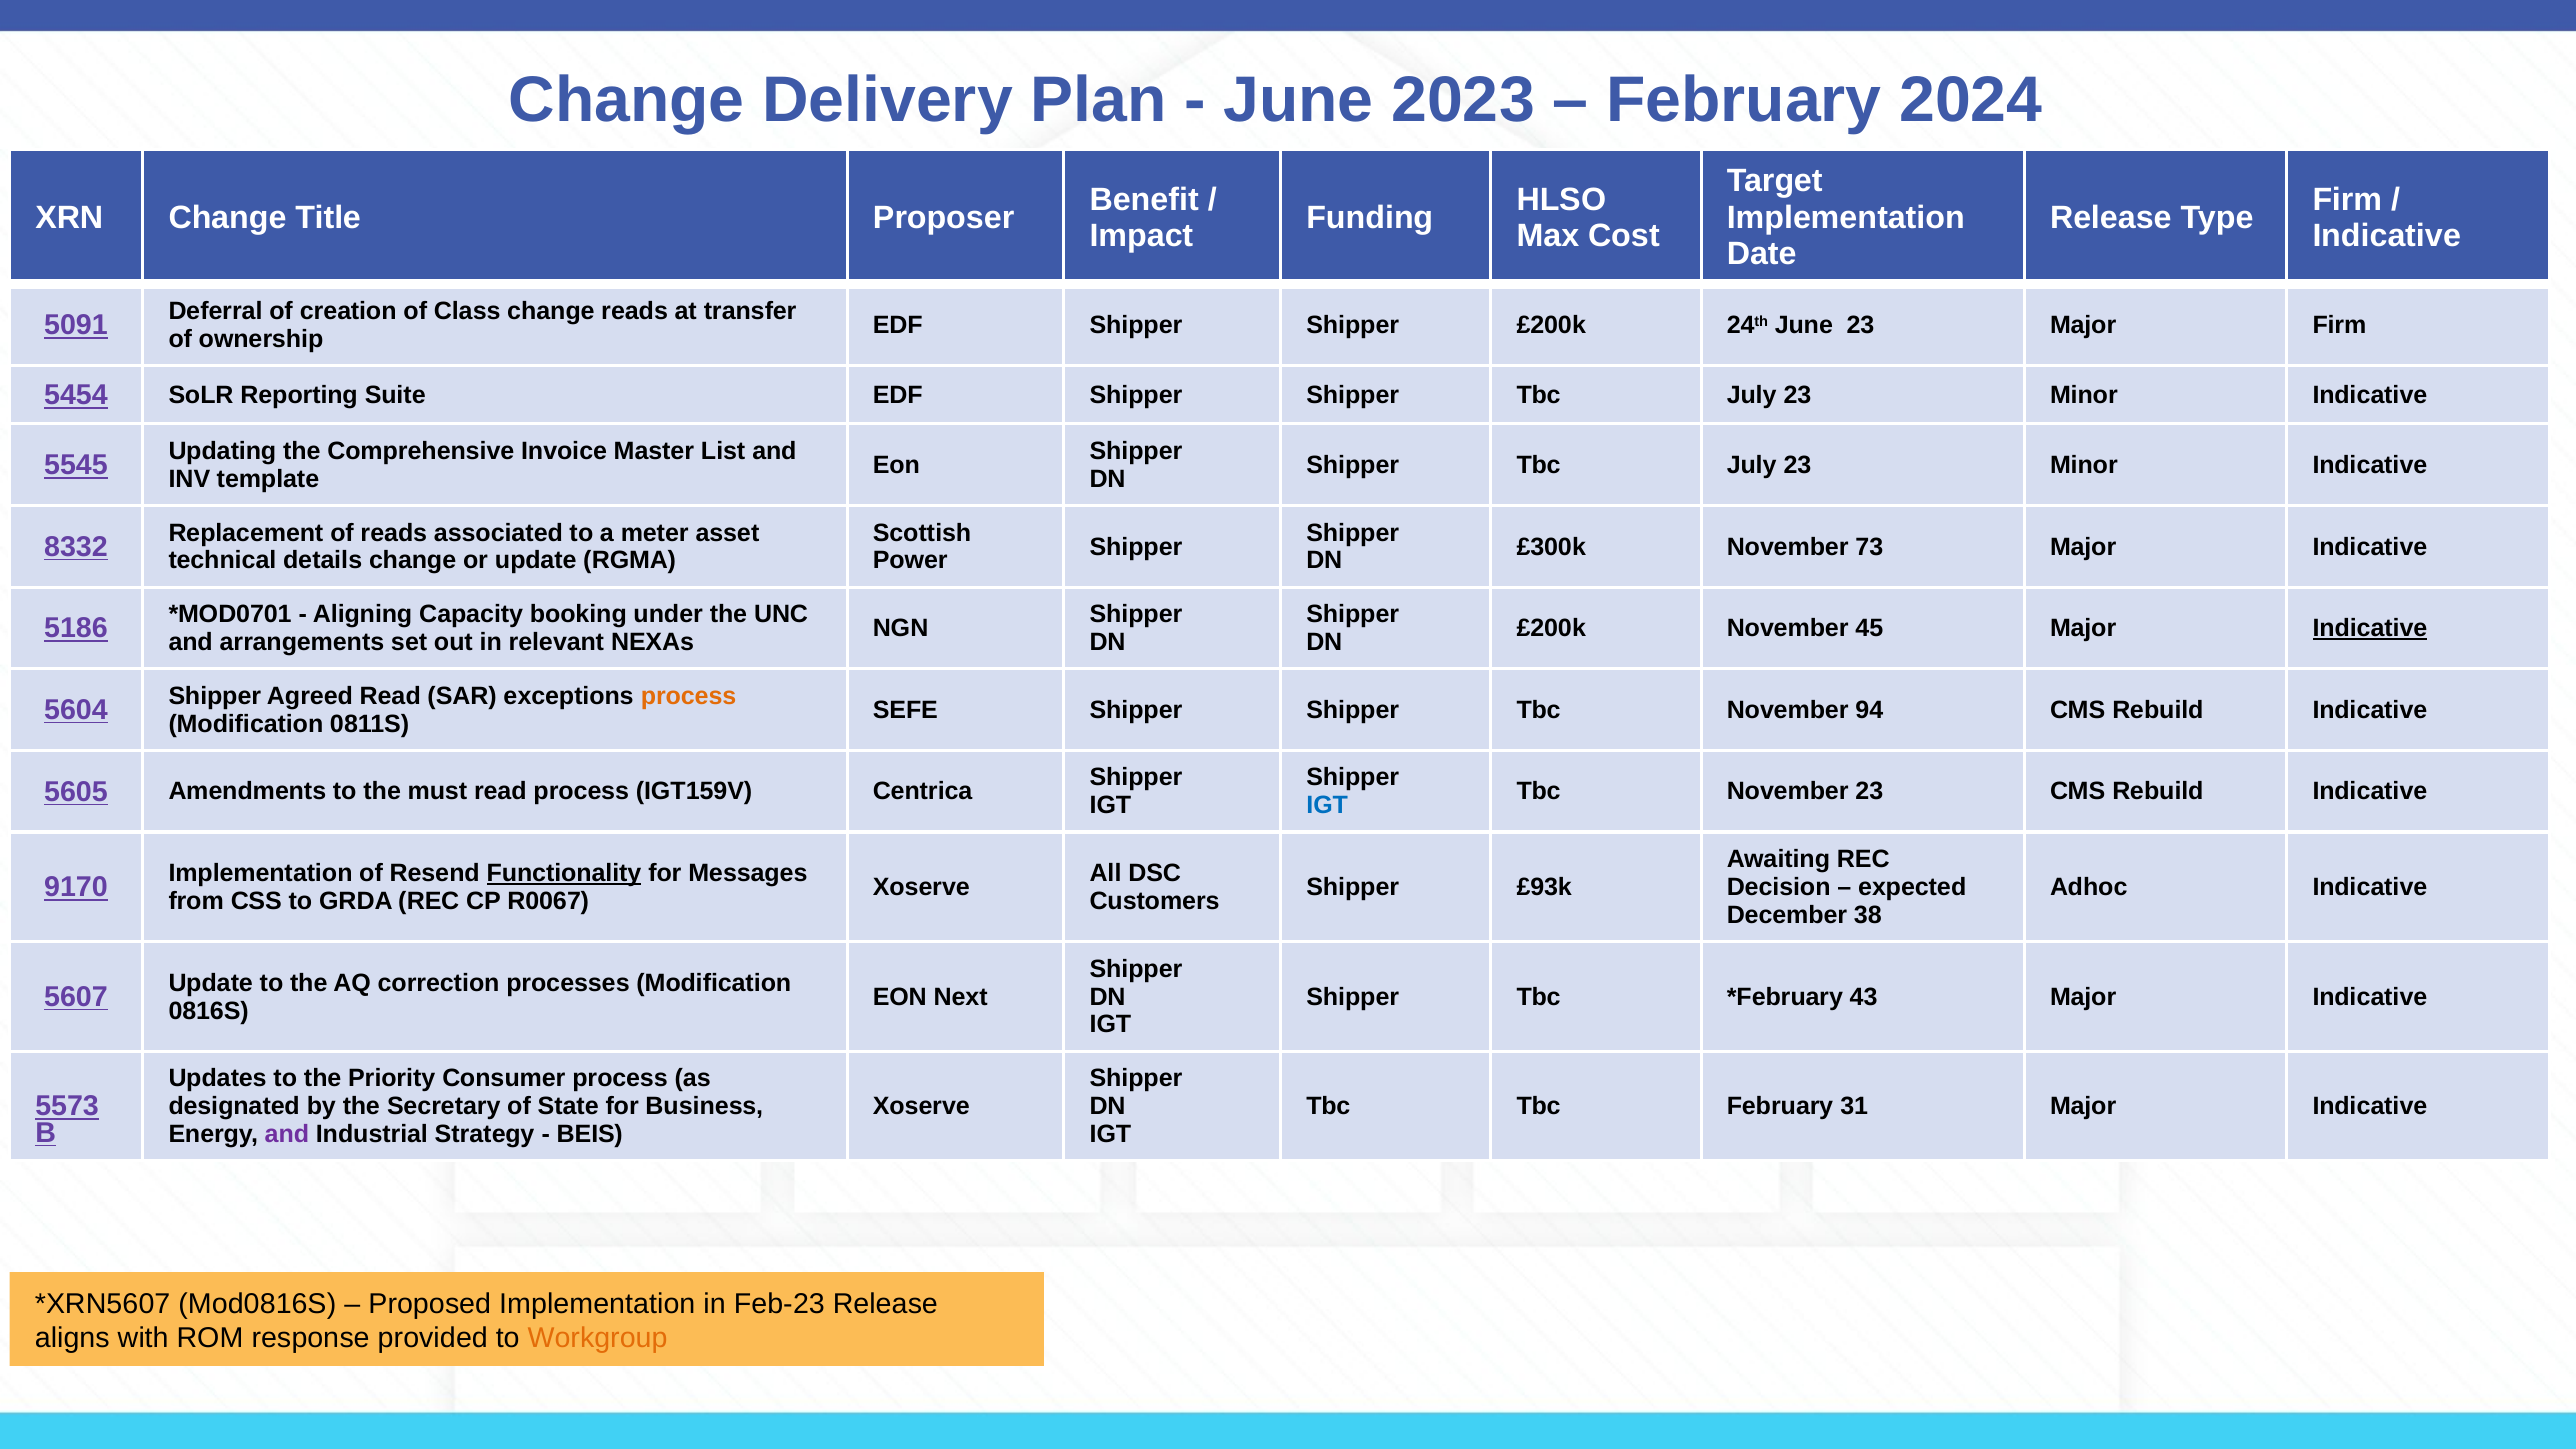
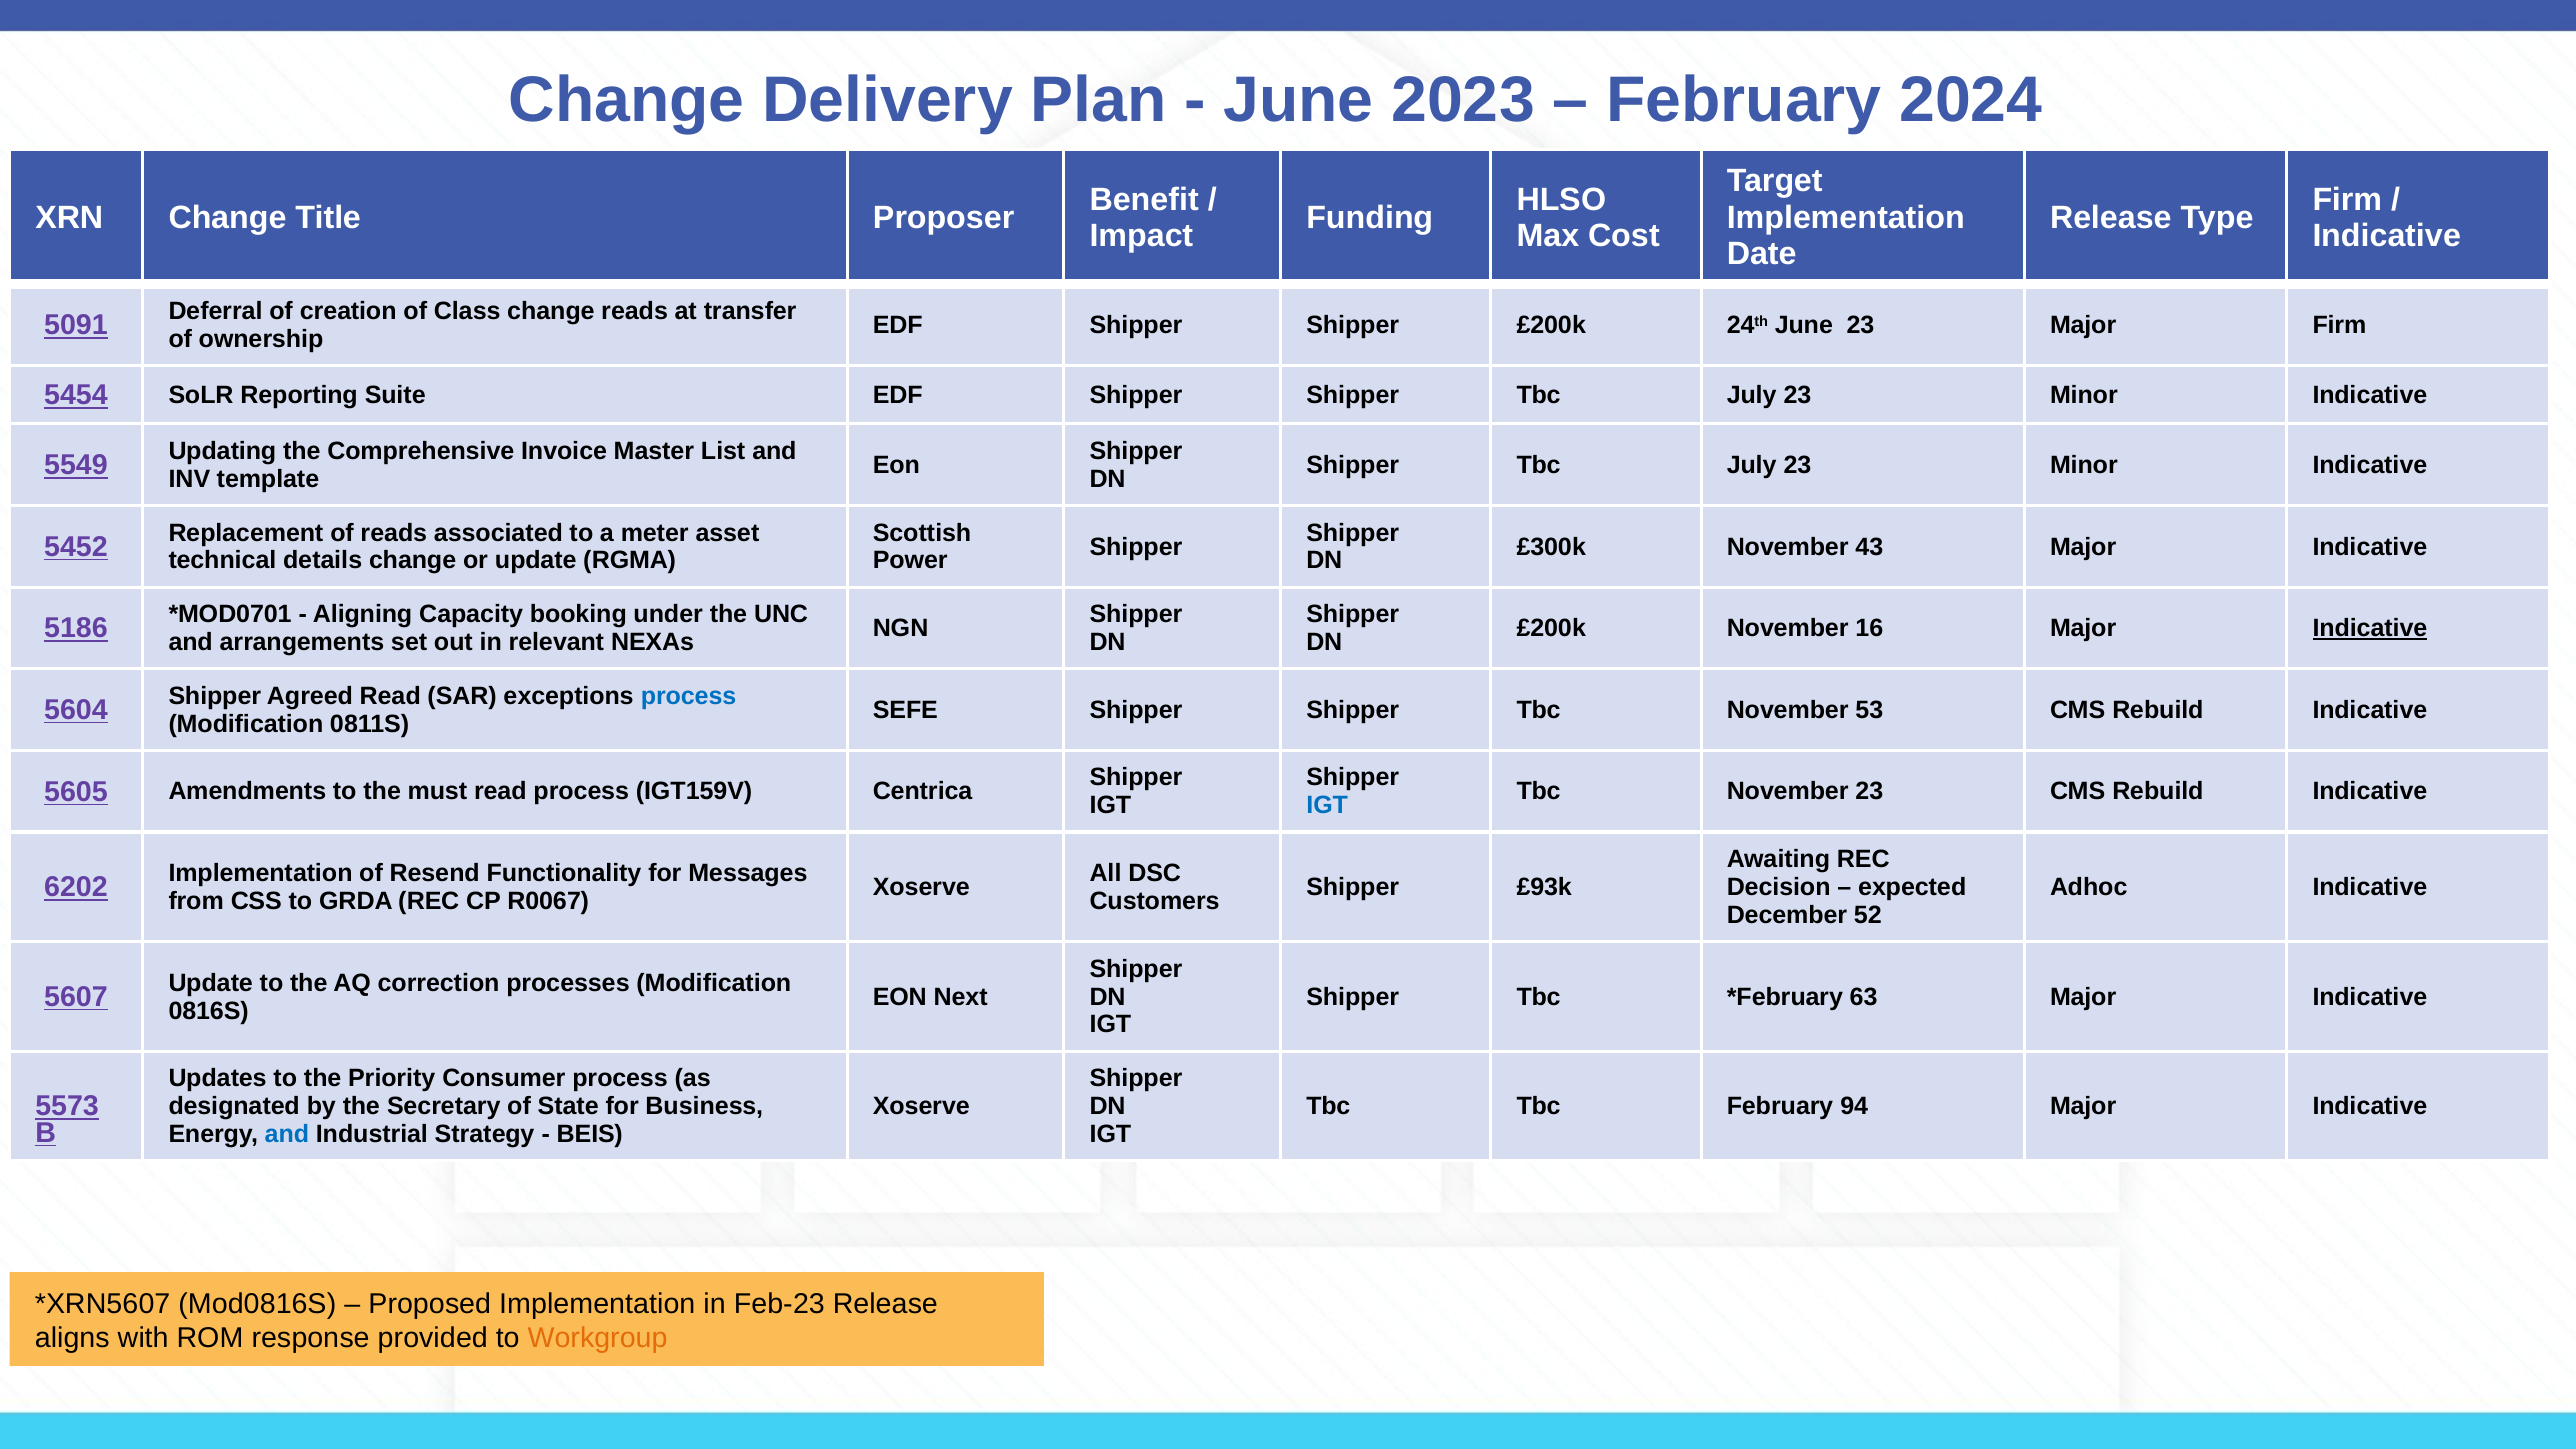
5545: 5545 -> 5549 (76, 465)
8332: 8332 -> 5452 (76, 547)
73: 73 -> 43 (1869, 547)
45: 45 -> 16 (1869, 628)
process colour: orange -> blue (689, 696)
94: 94 -> 53 (1869, 710)
9170: 9170 -> 6202 (76, 887)
Functionality underline: present -> none (564, 873)
38: 38 -> 52 (1868, 915)
43: 43 -> 63 (1864, 997)
31: 31 -> 94 (1854, 1106)
and colour: purple -> blue (287, 1134)
